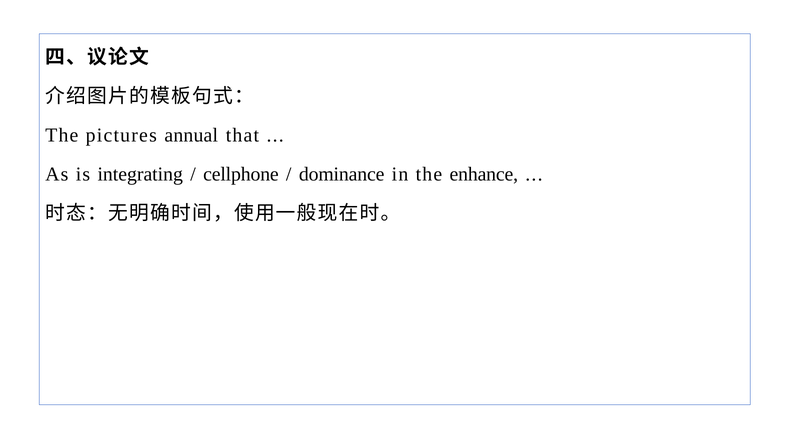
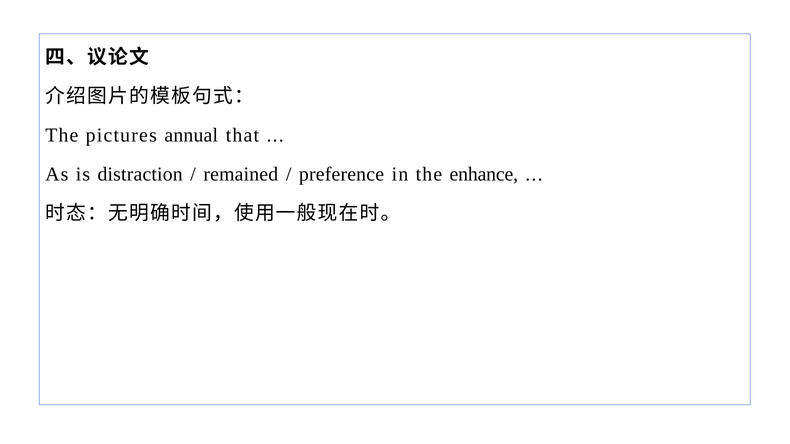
integrating: integrating -> distraction (140, 174)
cellphone: cellphone -> remained (241, 174)
dominance: dominance -> preference (341, 174)
